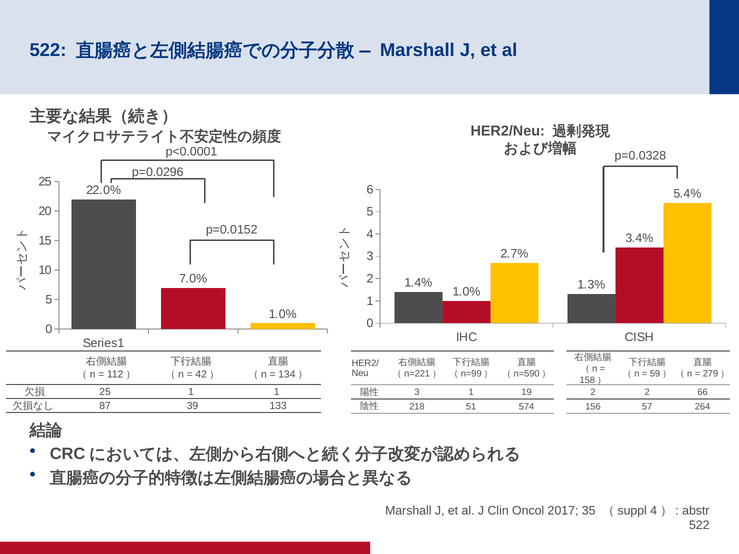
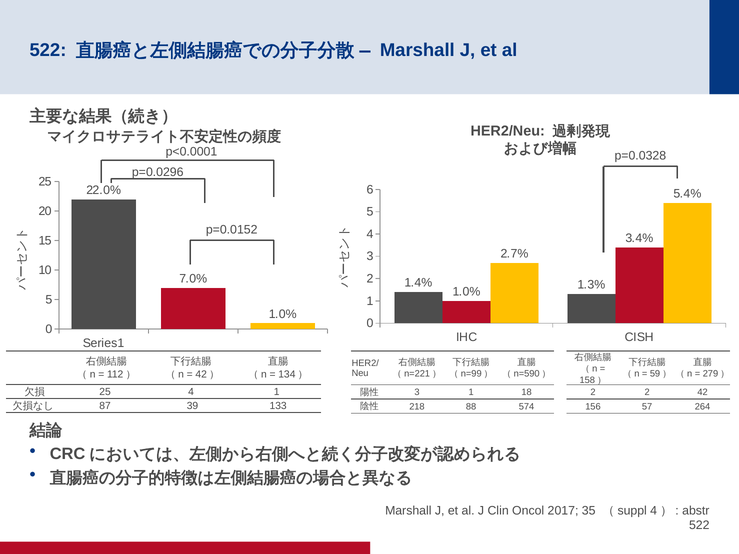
25 1: 1 -> 4 (191, 392)
66: 66 -> 42 (703, 392)
19: 19 -> 18 (527, 392)
51: 51 -> 88 (471, 407)
